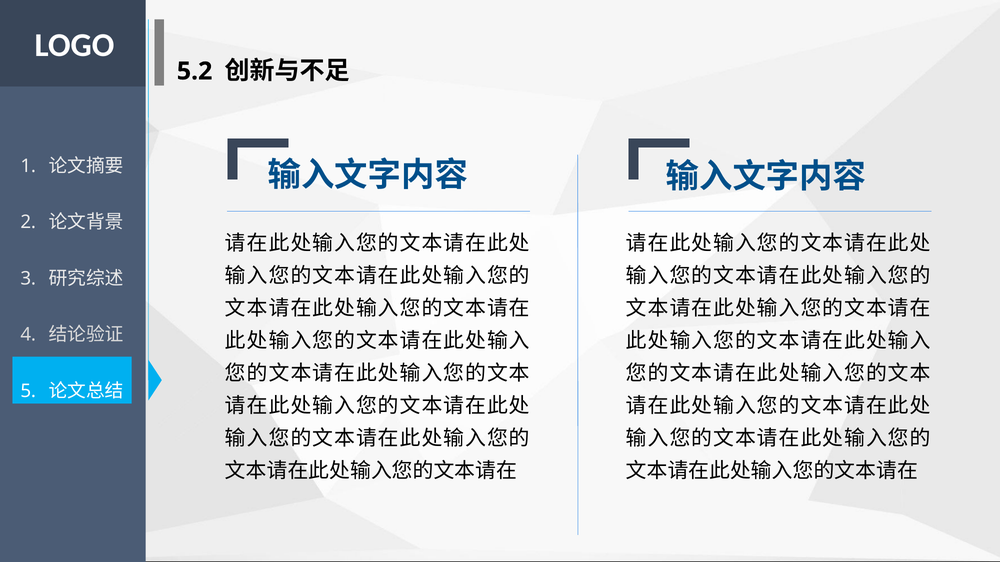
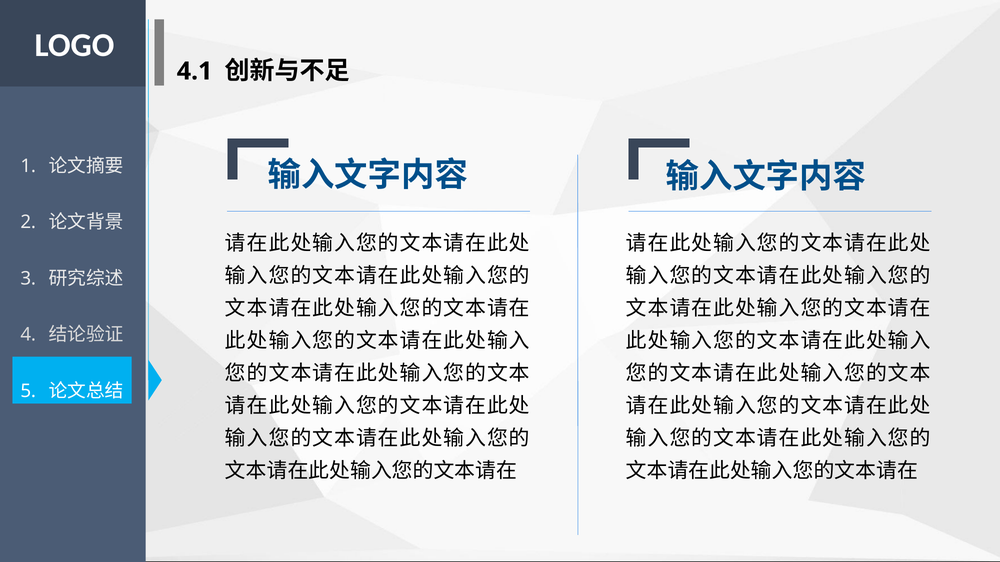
5.2: 5.2 -> 4.1 (195, 71)
